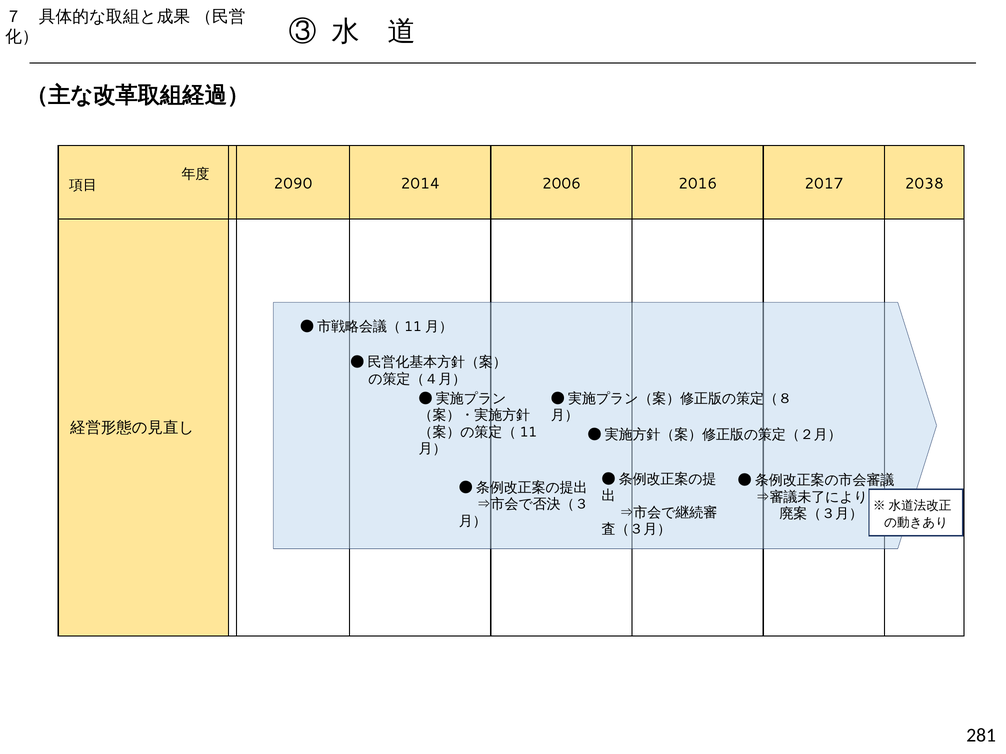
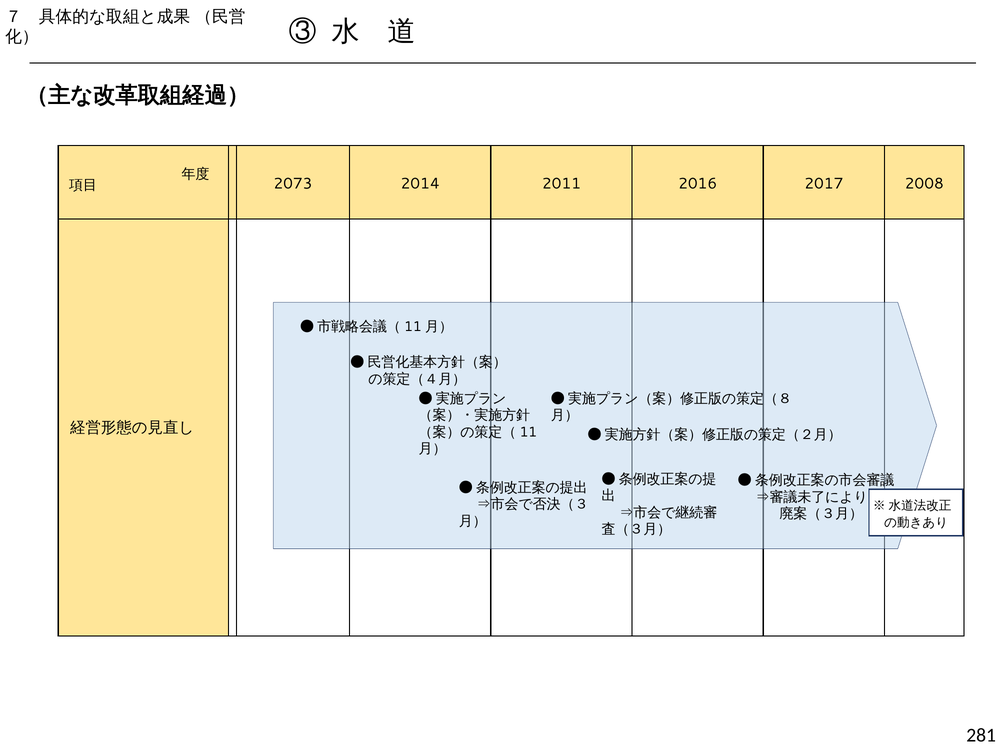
2090: 2090 -> 2073 (293, 184)
2006: 2006 -> 2011 (561, 184)
2038: 2038 -> 2008 (924, 184)
